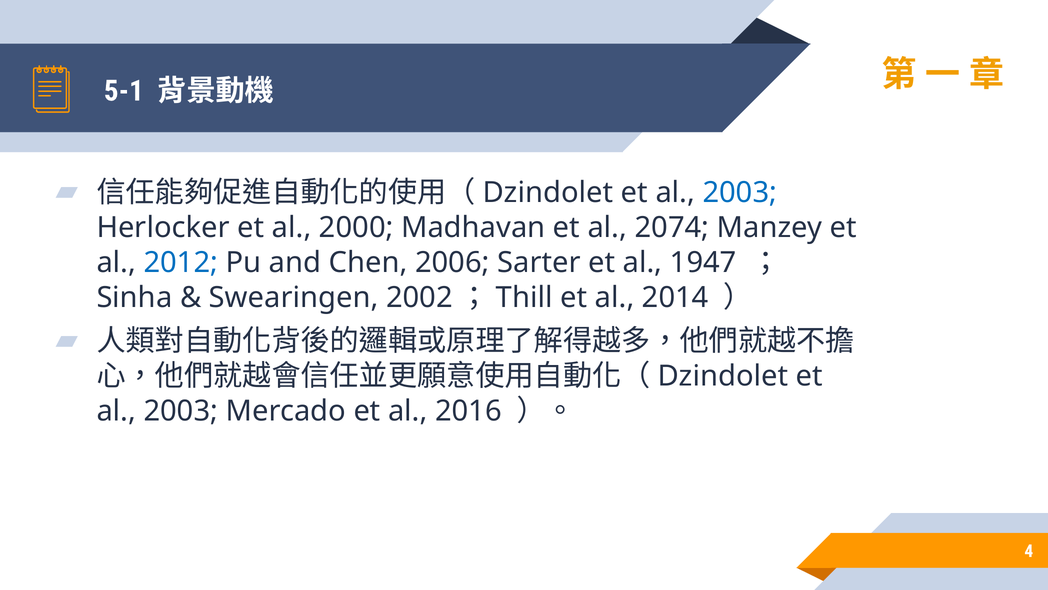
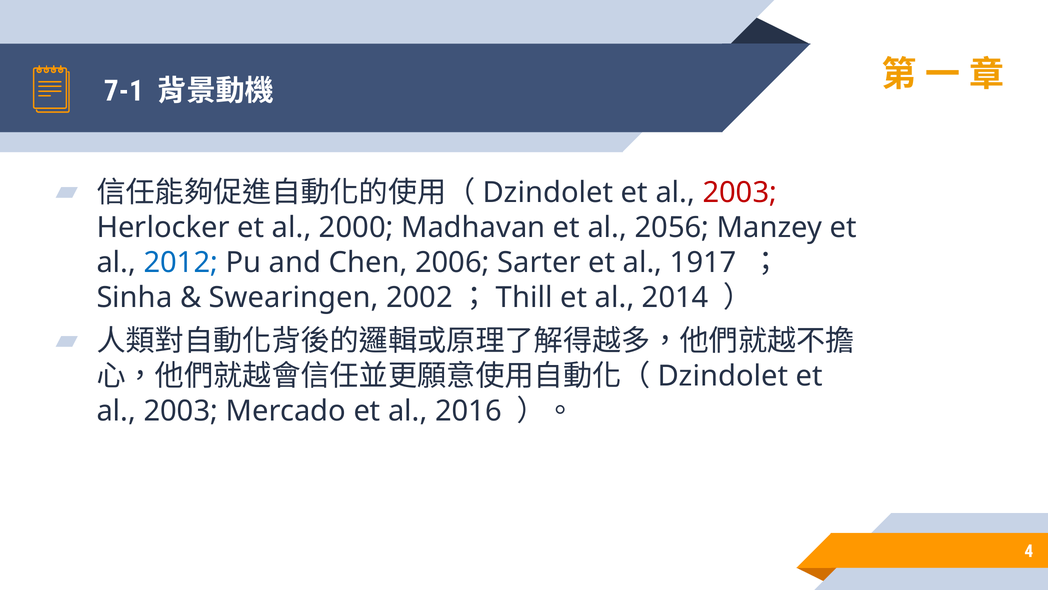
5-1: 5-1 -> 7-1 (124, 91)
2003 colour: blue -> red (740, 192)
2074: 2074 -> 2056 (672, 227)
1947: 1947 -> 1917 (703, 262)
